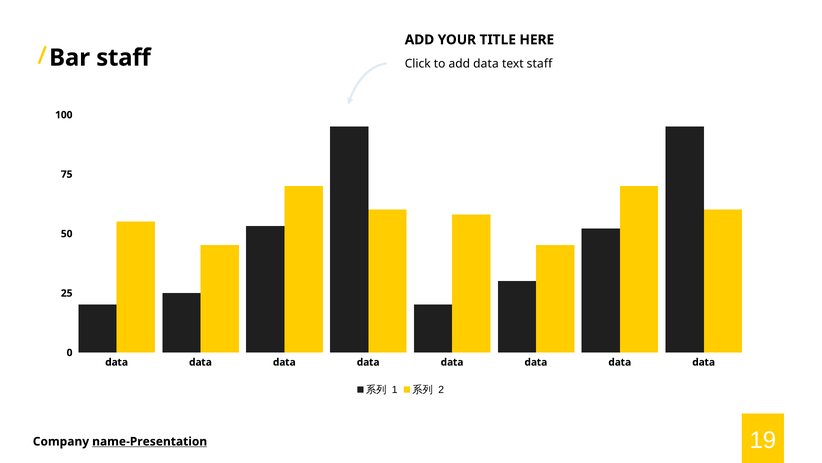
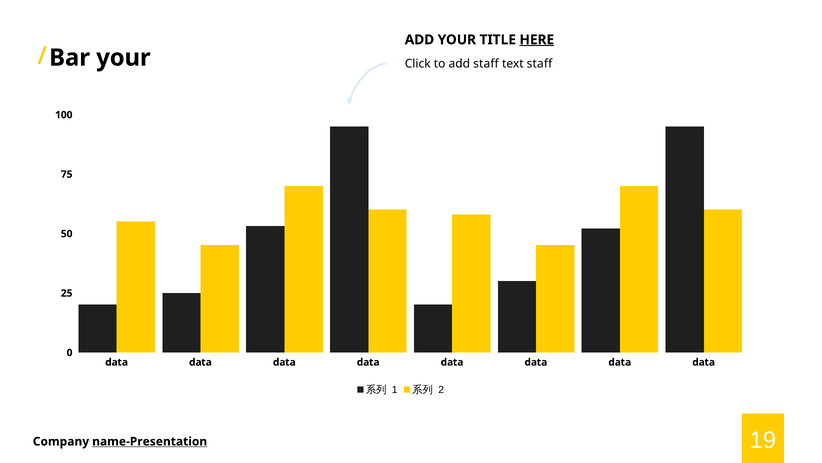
HERE underline: none -> present (537, 40)
Bar staff: staff -> your (123, 58)
add data: data -> staff (486, 64)
